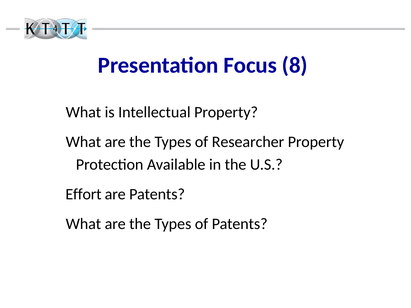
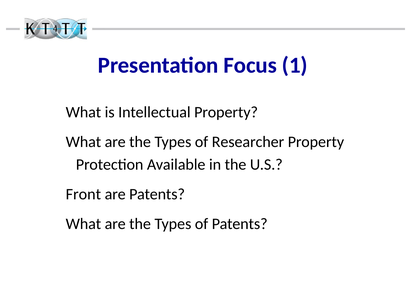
8: 8 -> 1 (295, 65)
Effort: Effort -> Front (83, 194)
